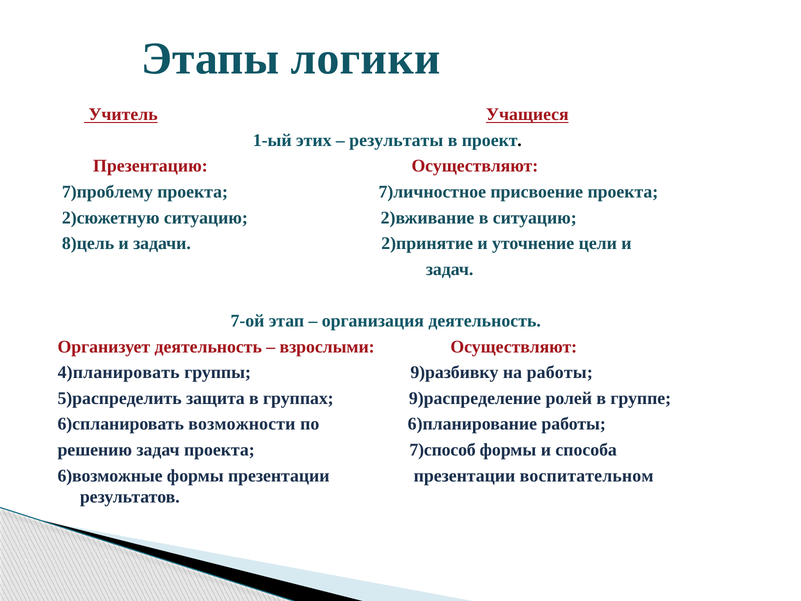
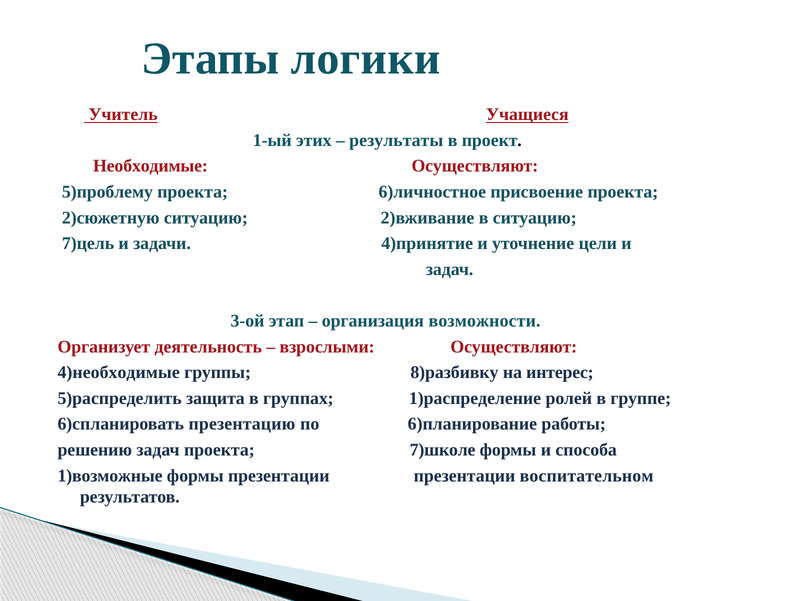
Презентацию: Презентацию -> Необходимые (150, 166)
7)проблему: 7)проблему -> 5)проблему (107, 192)
7)личностное: 7)личностное -> 6)личностное (432, 192)
8)цель: 8)цель -> 7)цель (88, 243)
2)принятие: 2)принятие -> 4)принятие (427, 243)
7-ой: 7-ой -> 3-ой (247, 321)
организация деятельность: деятельность -> возможности (485, 321)
4)планировать: 4)планировать -> 4)необходимые (119, 372)
9)разбивку: 9)разбивку -> 8)разбивку (454, 372)
на работы: работы -> интерес (560, 372)
9)распределение: 9)распределение -> 1)распределение (475, 398)
возможности: возможности -> презентацию (242, 424)
7)способ: 7)способ -> 7)школе (443, 450)
6)возможные: 6)возможные -> 1)возможные (110, 476)
